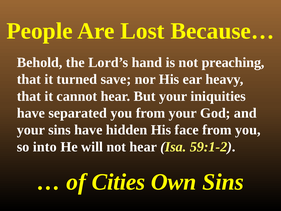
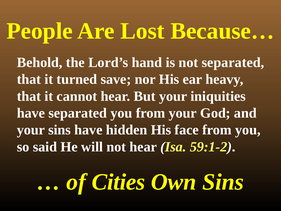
not preaching: preaching -> separated (233, 62)
into: into -> said (45, 147)
